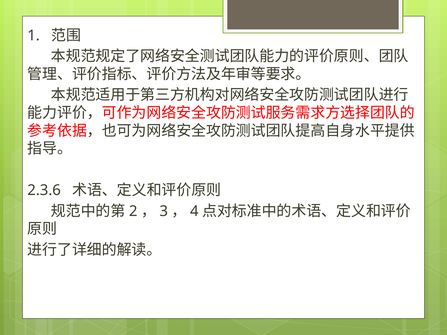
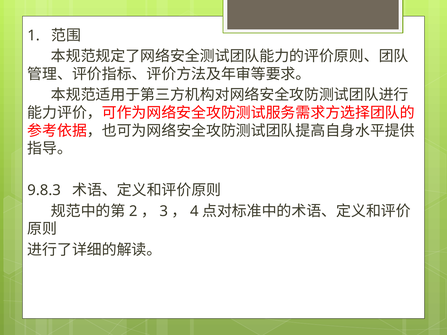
2.3.6: 2.3.6 -> 9.8.3 (44, 190)
